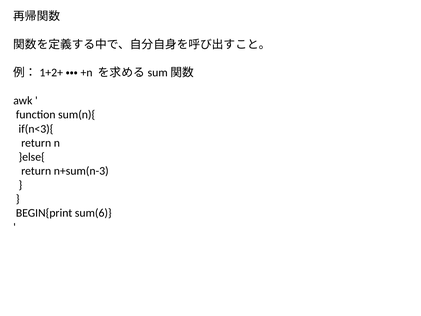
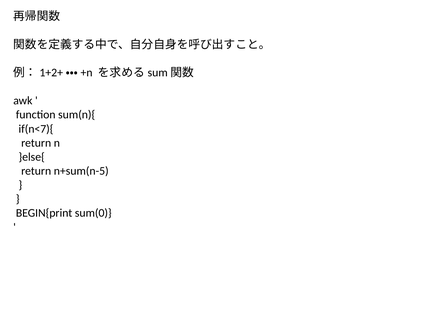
if(n<3){: if(n<3){ -> if(n<7){ (36, 129)
n+sum(n-3: n+sum(n-3 -> n+sum(n-5 (81, 171)
sum(6: sum(6 -> sum(0 (93, 213)
